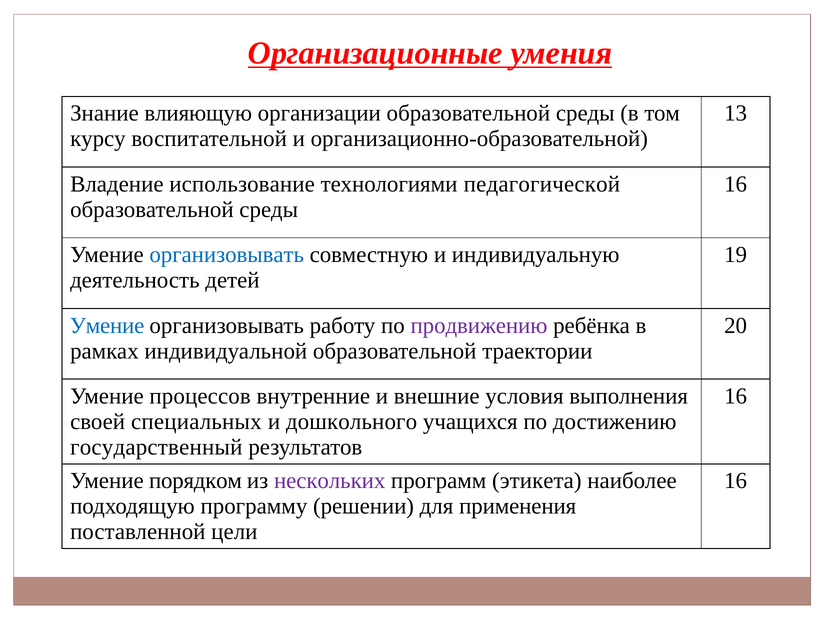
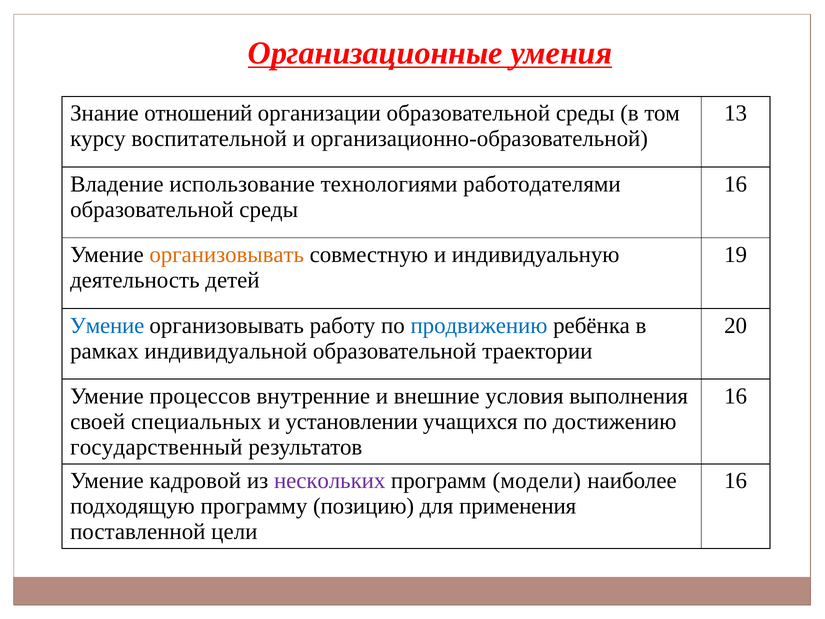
влияющую: влияющую -> отношений (198, 113)
педагогической: педагогической -> работодателями (542, 184)
организовывать colour: blue -> orange (227, 255)
продвижению colour: purple -> blue (479, 325)
дошкольного: дошкольного -> установлении (352, 422)
порядком: порядком -> кадровой (195, 481)
этикета: этикета -> модели (537, 481)
решении: решении -> позицию (364, 506)
